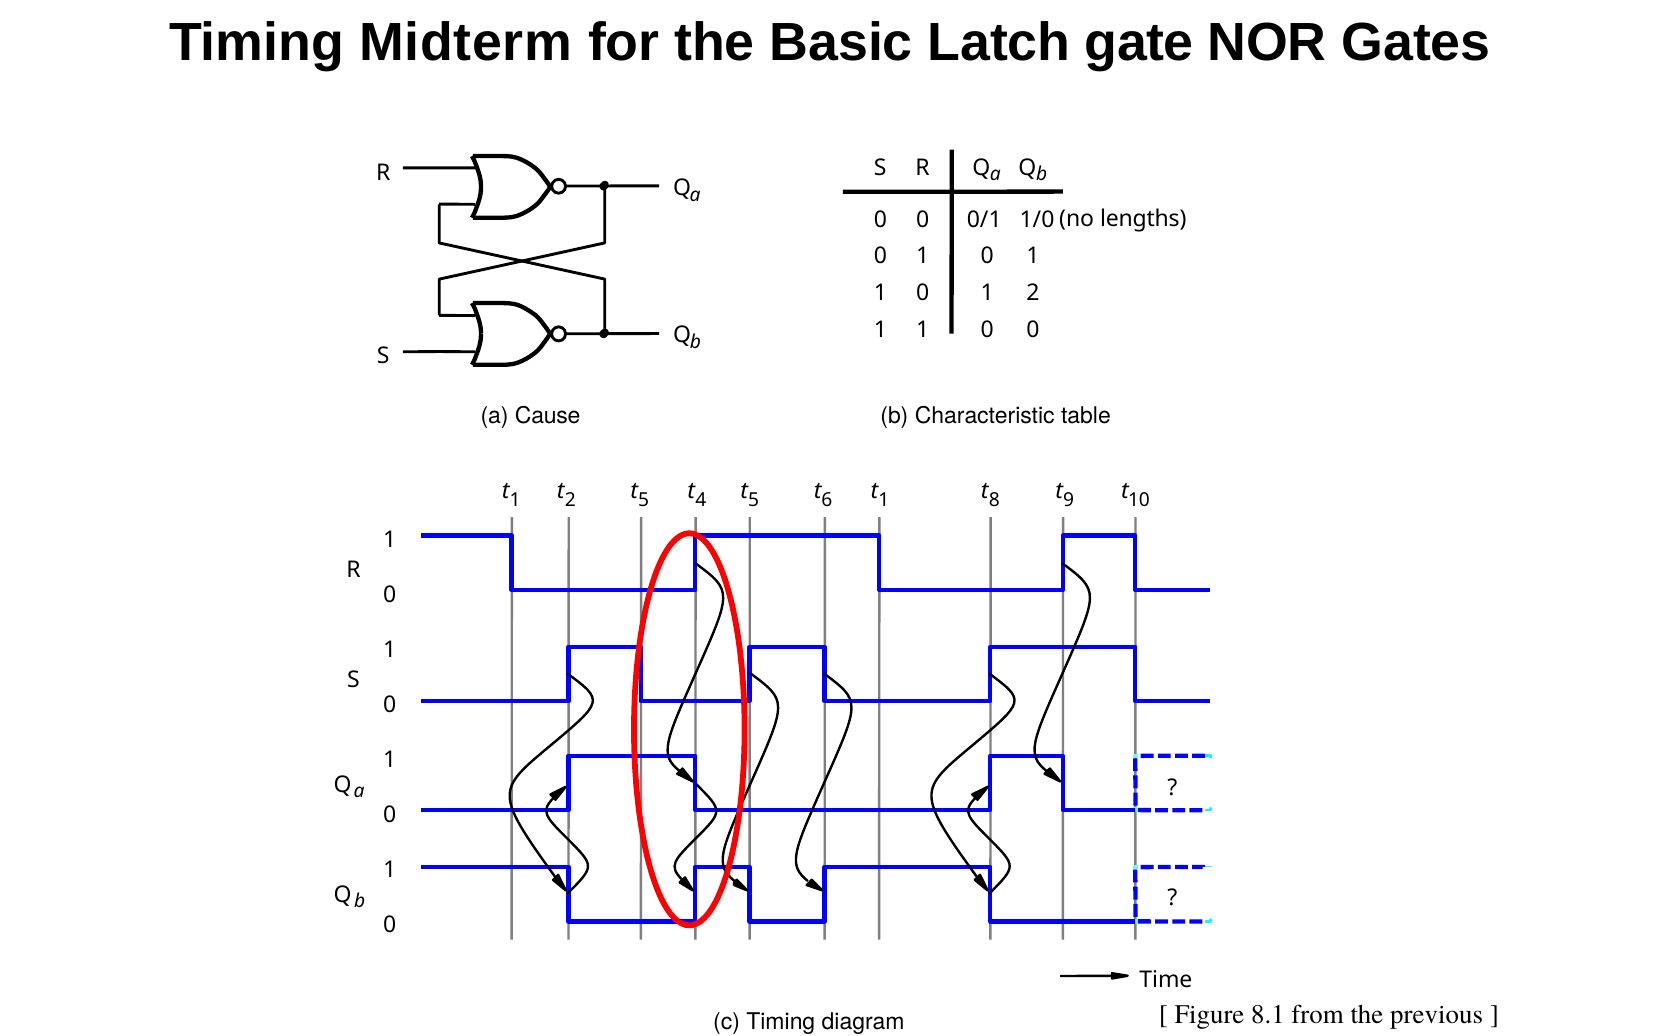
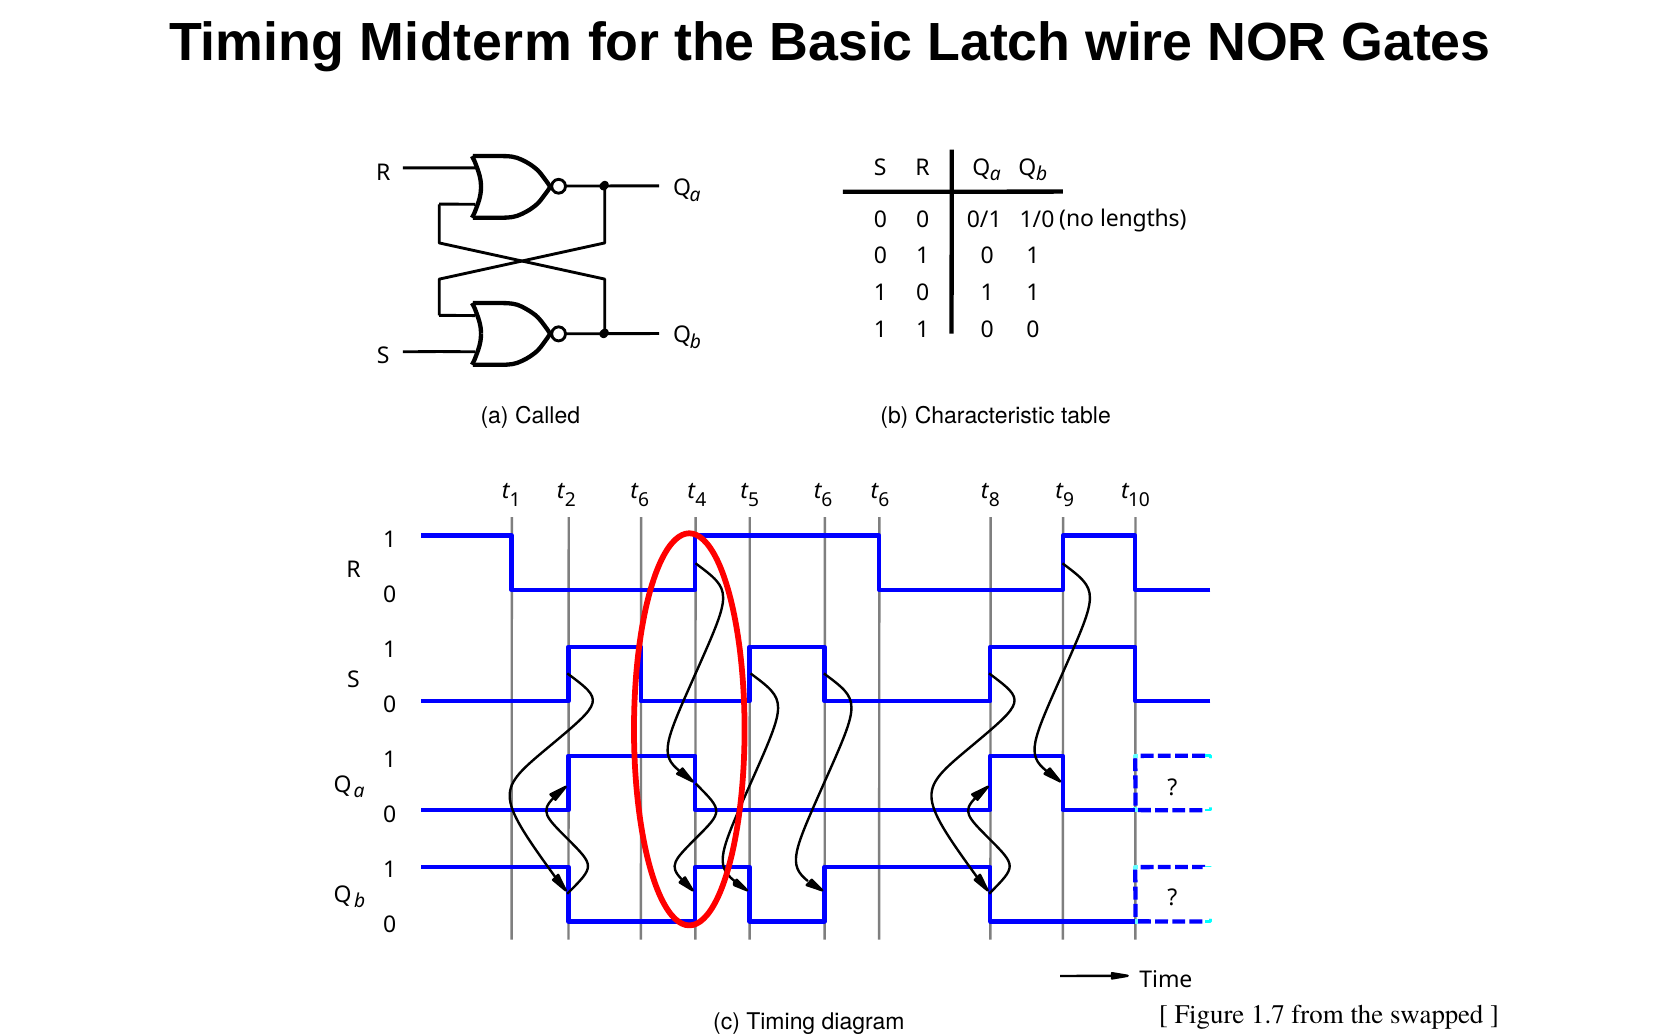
gate: gate -> wire (1139, 43)
2: 2 -> 1 (1033, 293)
Cause: Cause -> Called (548, 416)
2 t 5: 5 -> 6 (644, 500)
6 t 1: 1 -> 6 (884, 500)
8.1: 8.1 -> 1.7 (1268, 1015)
previous: previous -> swapped (1437, 1015)
